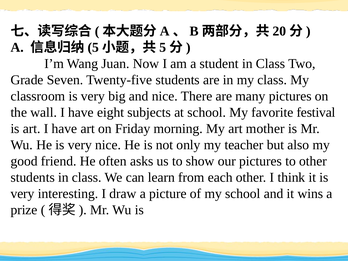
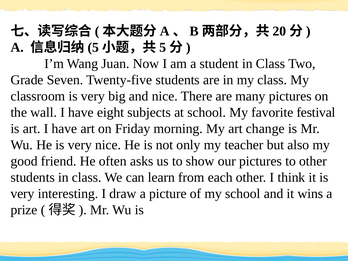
mother: mother -> change (265, 129)
